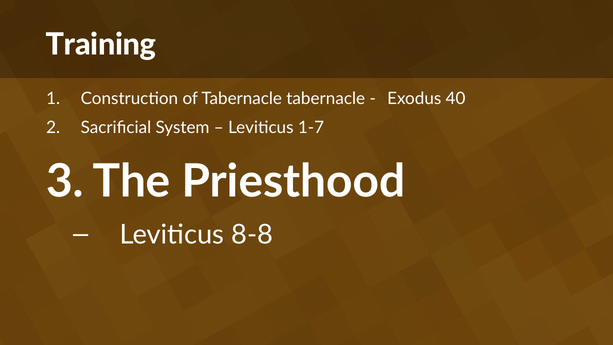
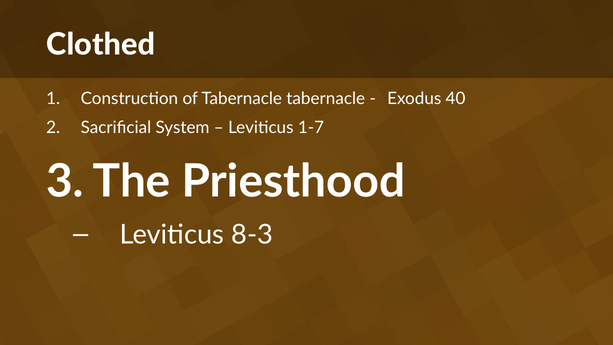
Training: Training -> Clothed (101, 45)
8-8: 8-8 -> 8-3 (252, 235)
